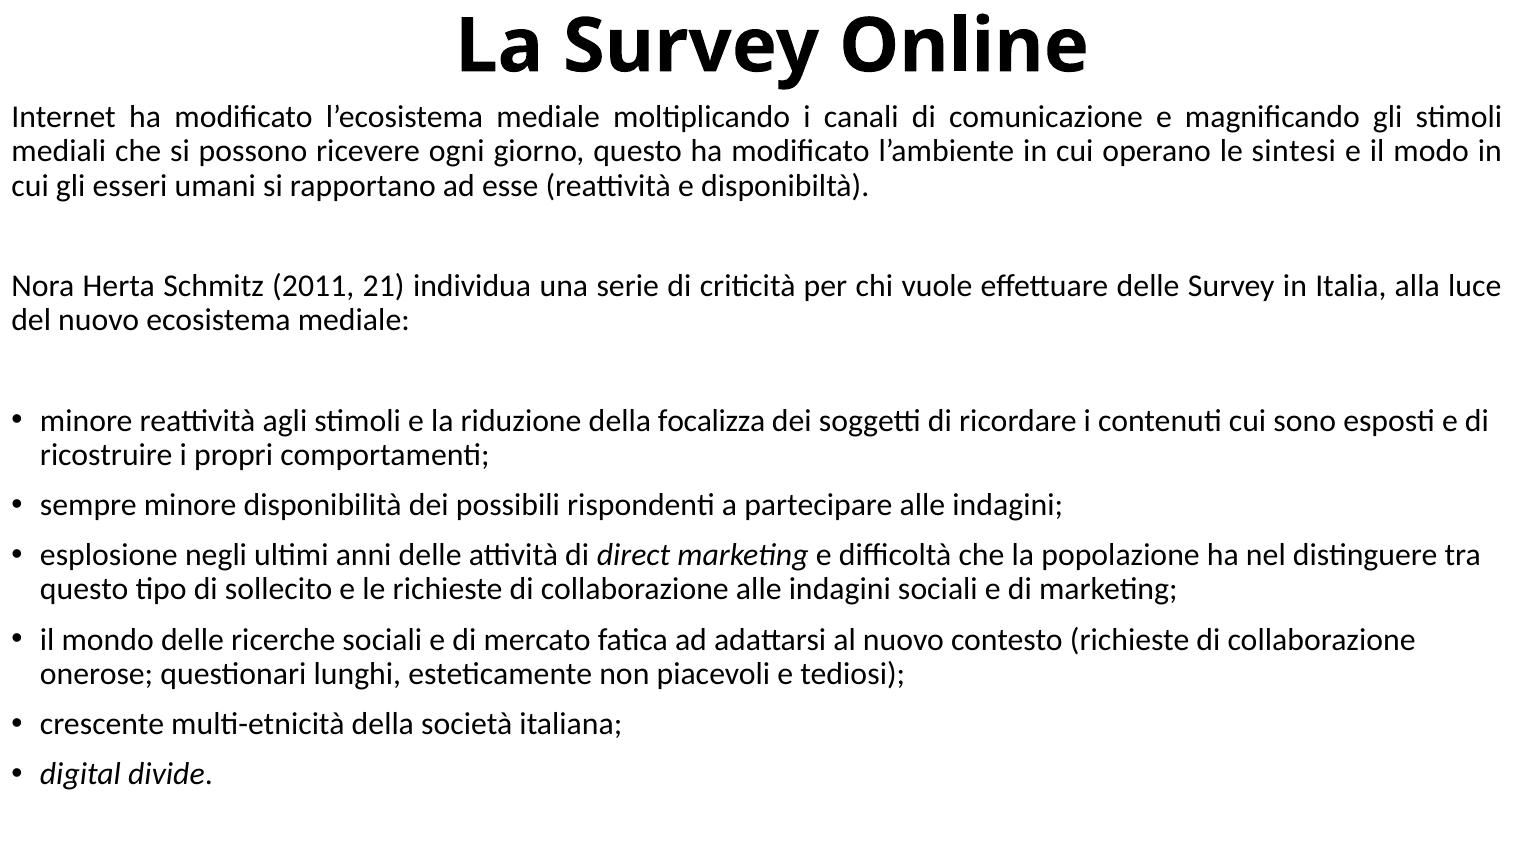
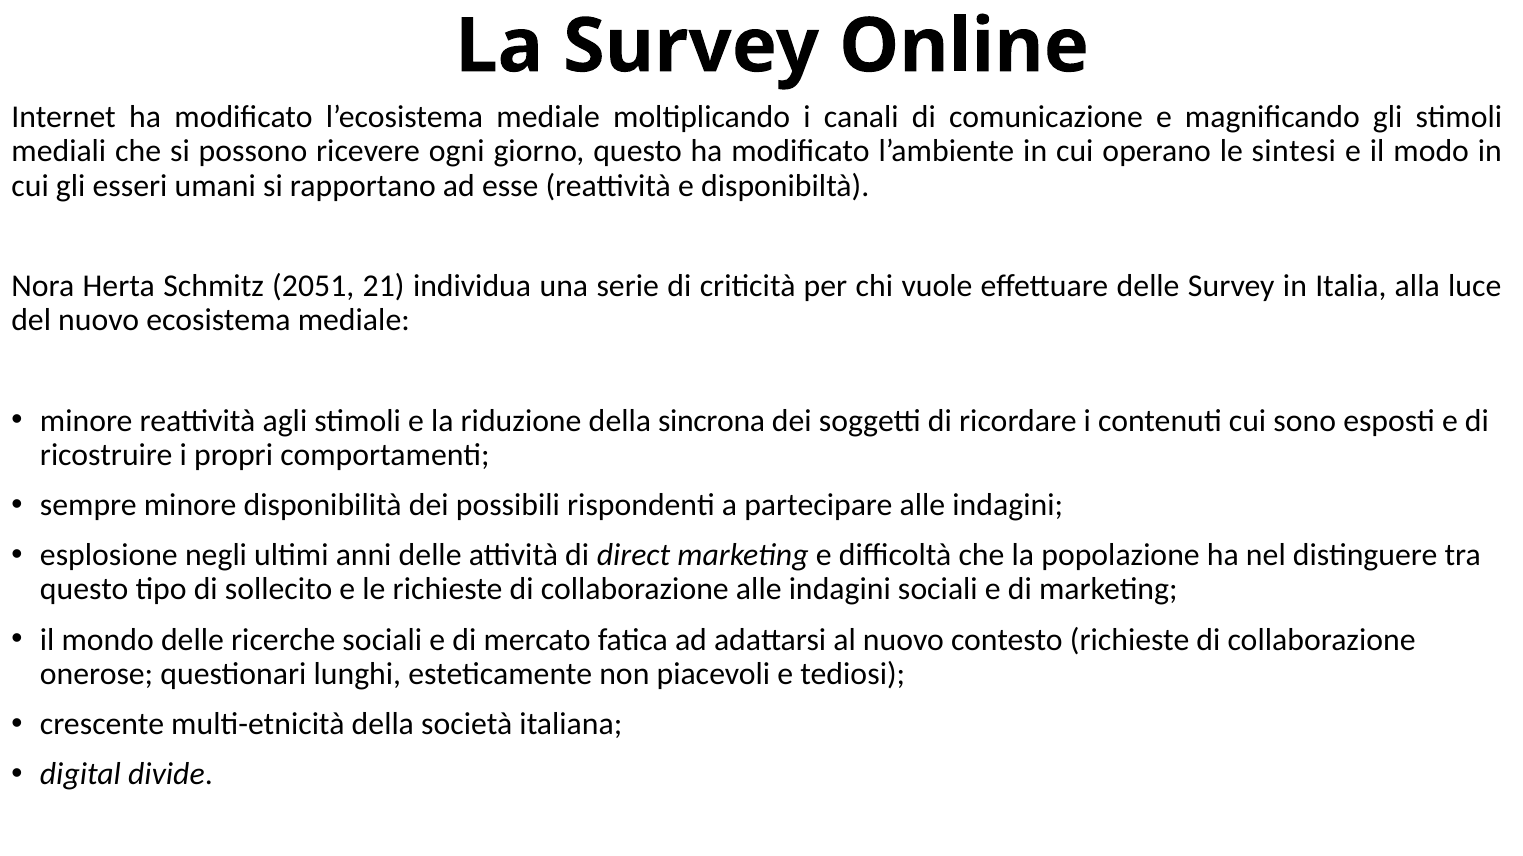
2011: 2011 -> 2051 (313, 286)
focalizza: focalizza -> sincrona (712, 421)
